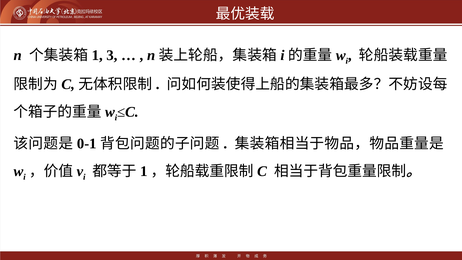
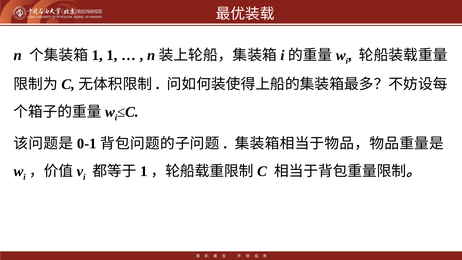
3: 3 -> 1 (112, 55)
